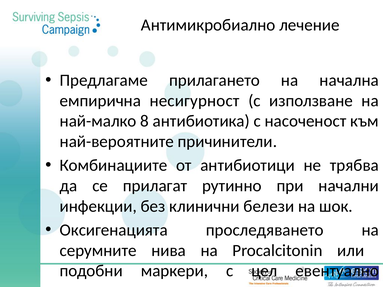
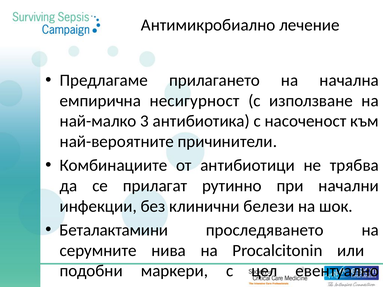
8: 8 -> 3 (145, 121)
Оксигенацията: Оксигенацията -> Беталактамини (114, 230)
